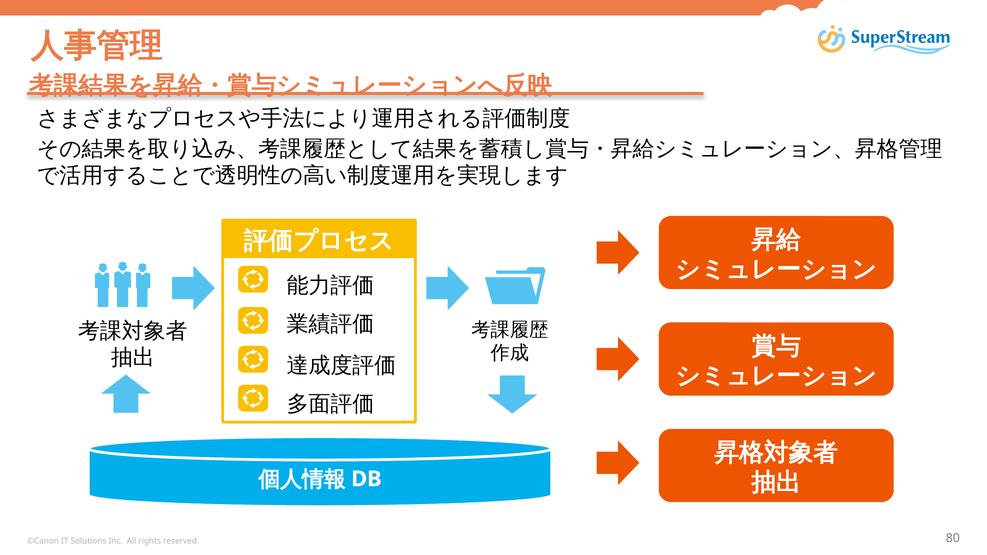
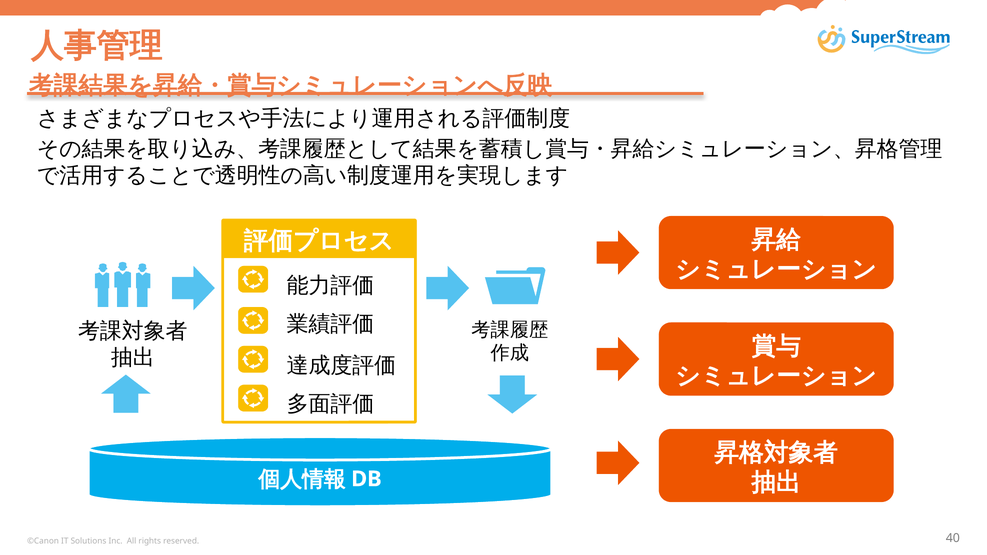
80: 80 -> 40 (953, 538)
